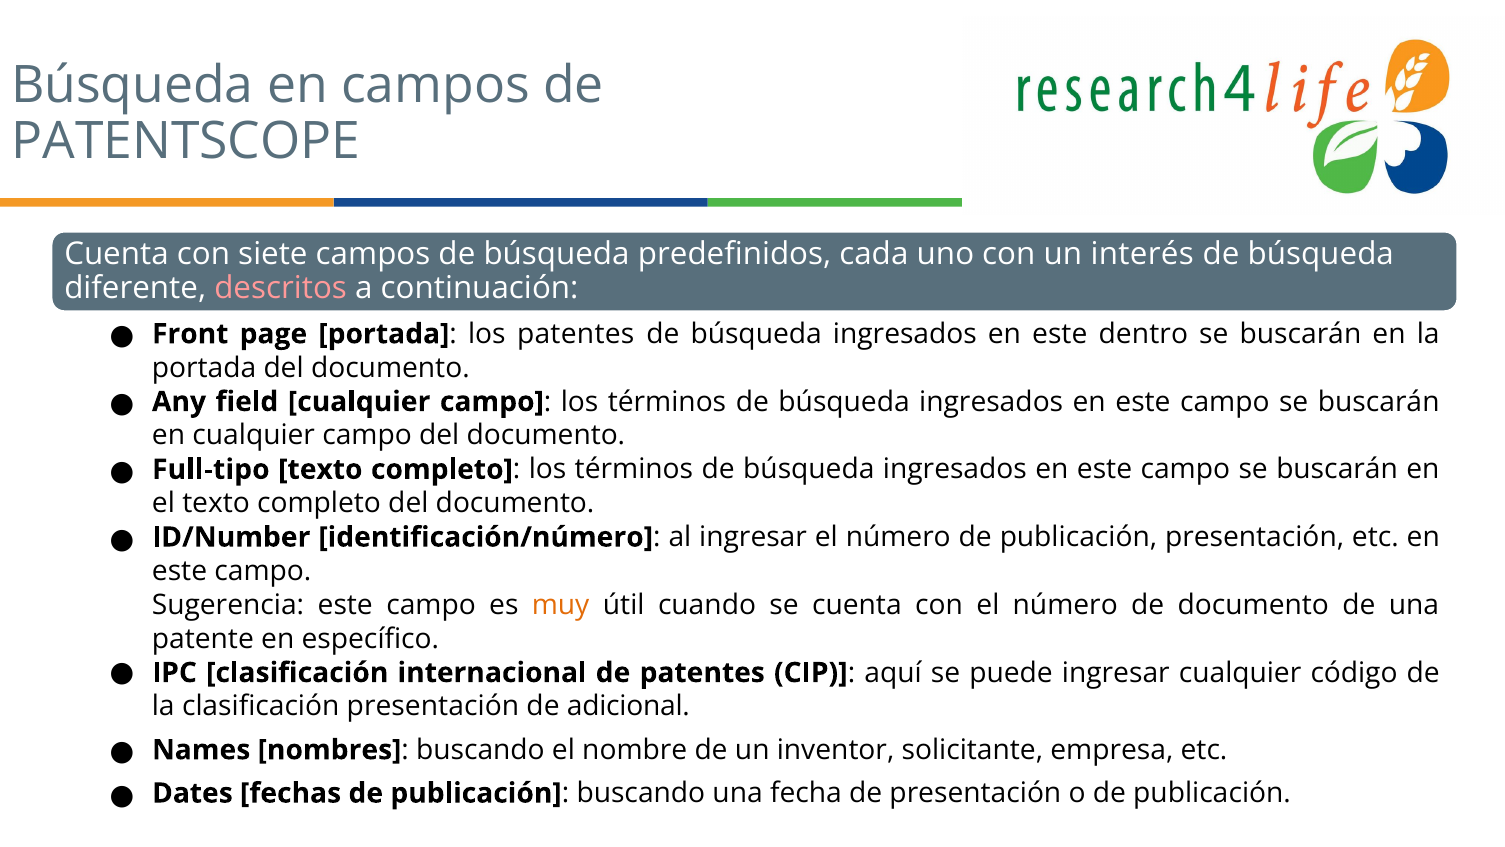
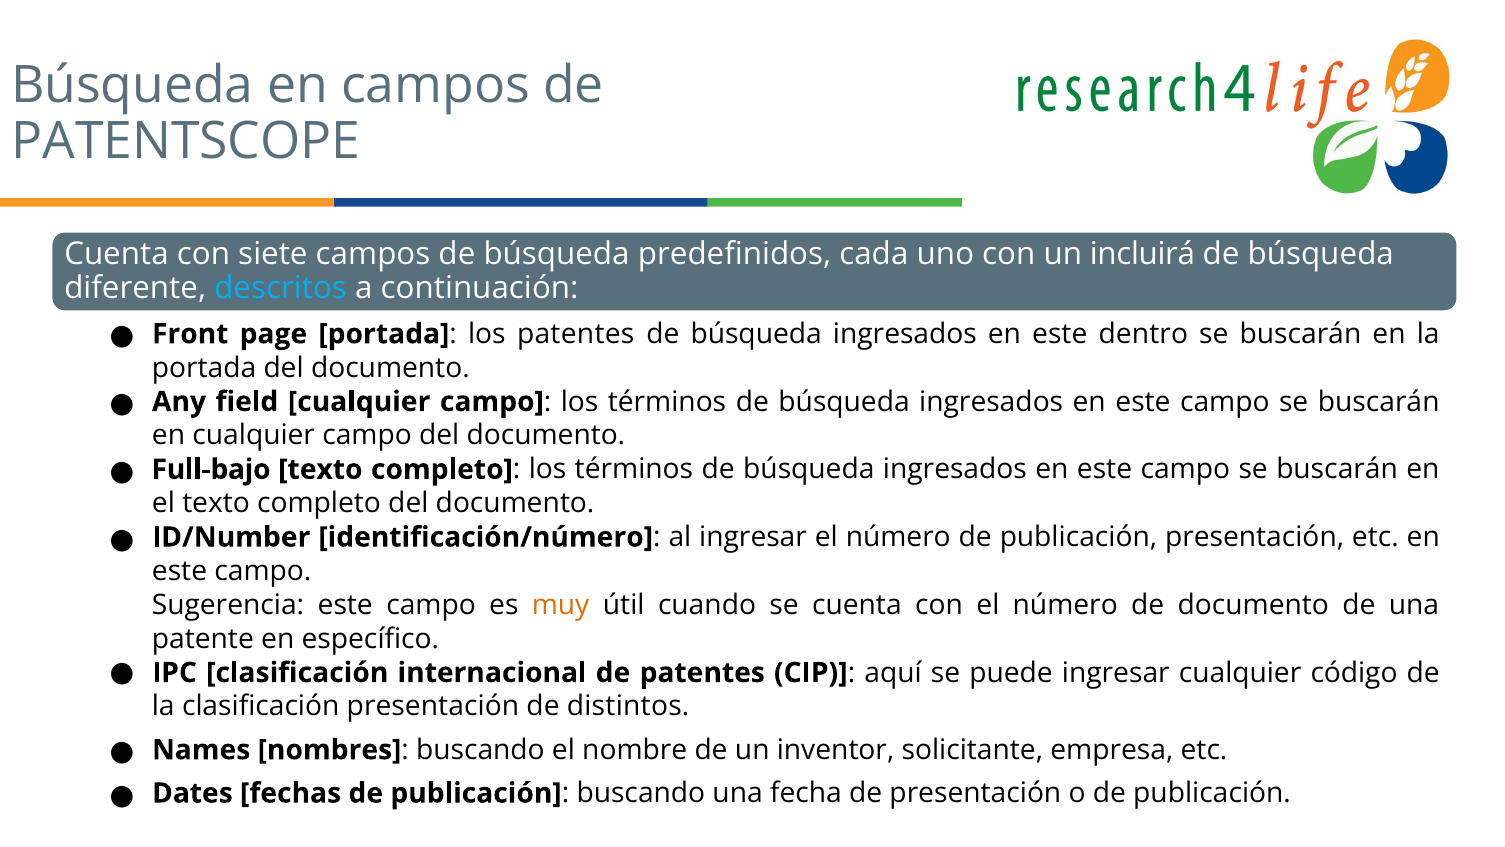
interés: interés -> incluirá (1143, 254)
descritos colour: pink -> light blue (281, 288)
Full-tipo: Full-tipo -> Full-bajo (211, 469)
adicional: adicional -> distintos (628, 706)
